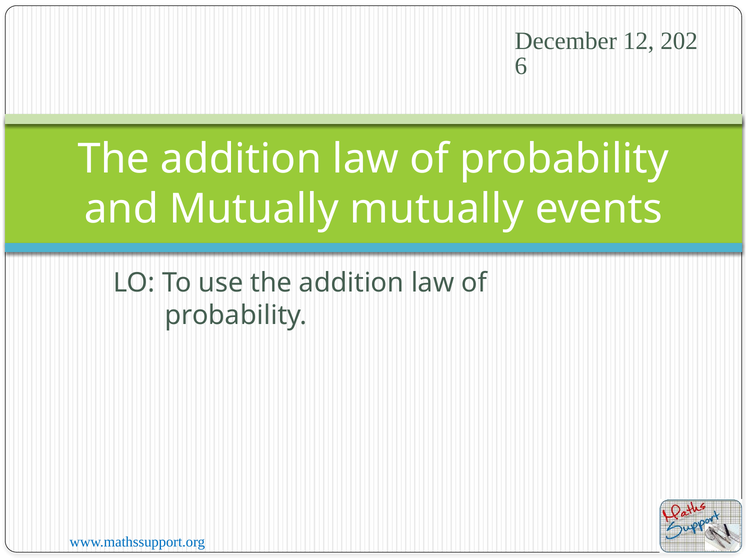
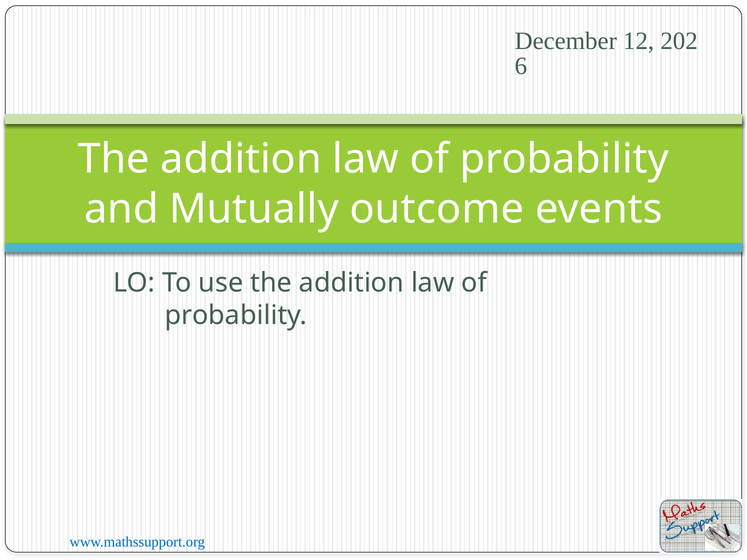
Mutually mutually: mutually -> outcome (437, 209)
